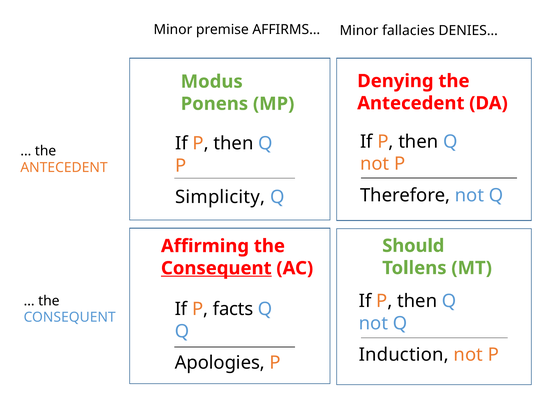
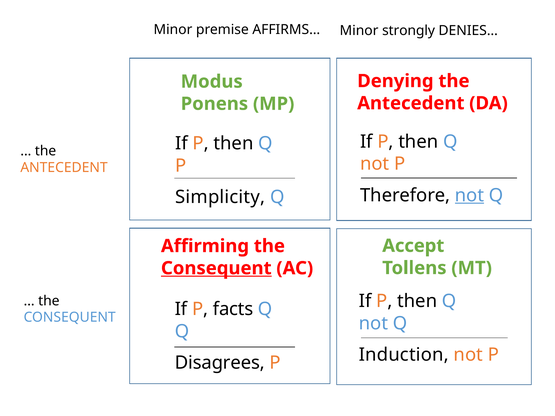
fallacies: fallacies -> strongly (409, 30)
not underline: none -> present (469, 195)
Should: Should -> Accept (413, 246)
Apologies: Apologies -> Disagrees (220, 363)
